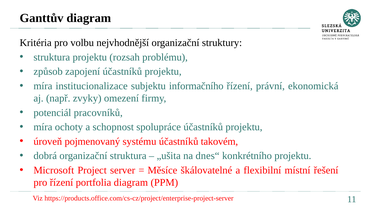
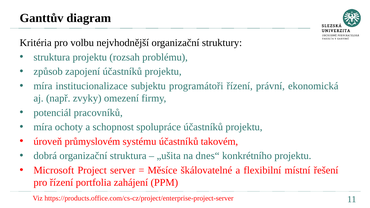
informačního: informačního -> programátoři (196, 86)
pojmenovaný: pojmenovaný -> průmyslovém (92, 142)
portfolia diagram: diagram -> zahájení (131, 183)
